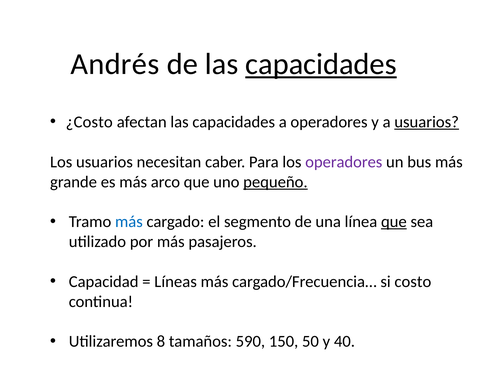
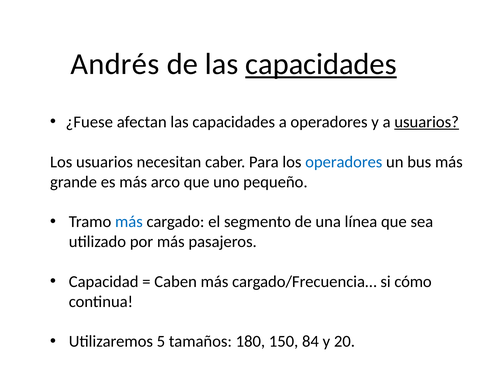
¿Costo: ¿Costo -> ¿Fuese (89, 122)
operadores colour: purple -> blue (344, 162)
pequeño underline: present -> none (275, 182)
que underline: present -> none (394, 222)
Líneas: Líneas -> Caben (176, 282)
costo: costo -> cómo (413, 282)
8: 8 -> 5 (161, 342)
590: 590 -> 180 (250, 342)
50: 50 -> 84 (310, 342)
40: 40 -> 20 (344, 342)
